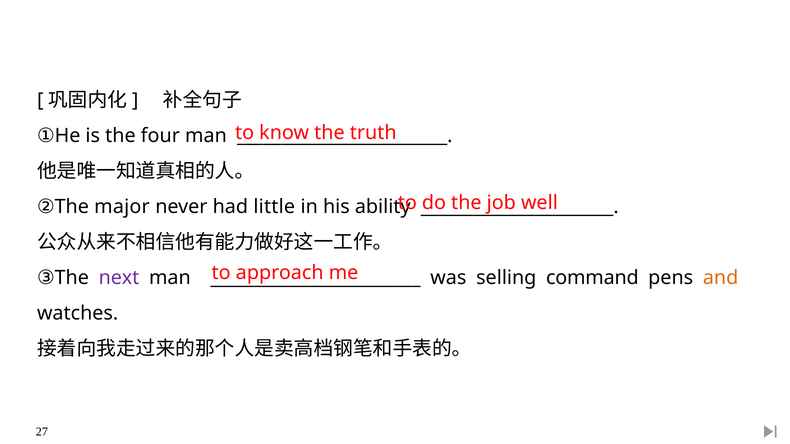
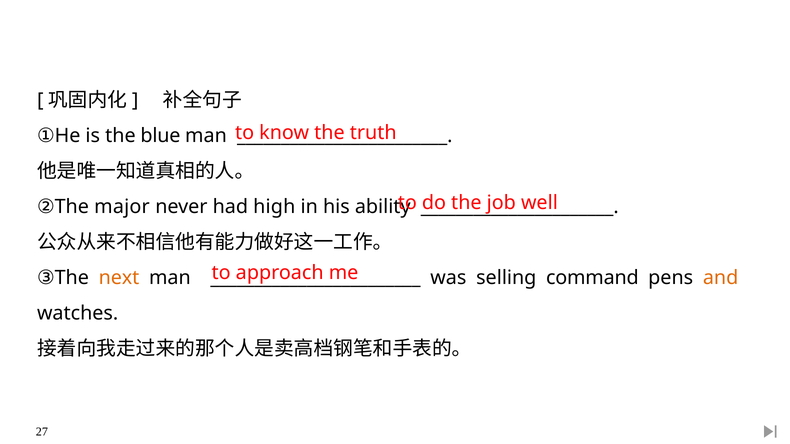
four: four -> blue (160, 136)
little: little -> high (274, 207)
next colour: purple -> orange (119, 278)
